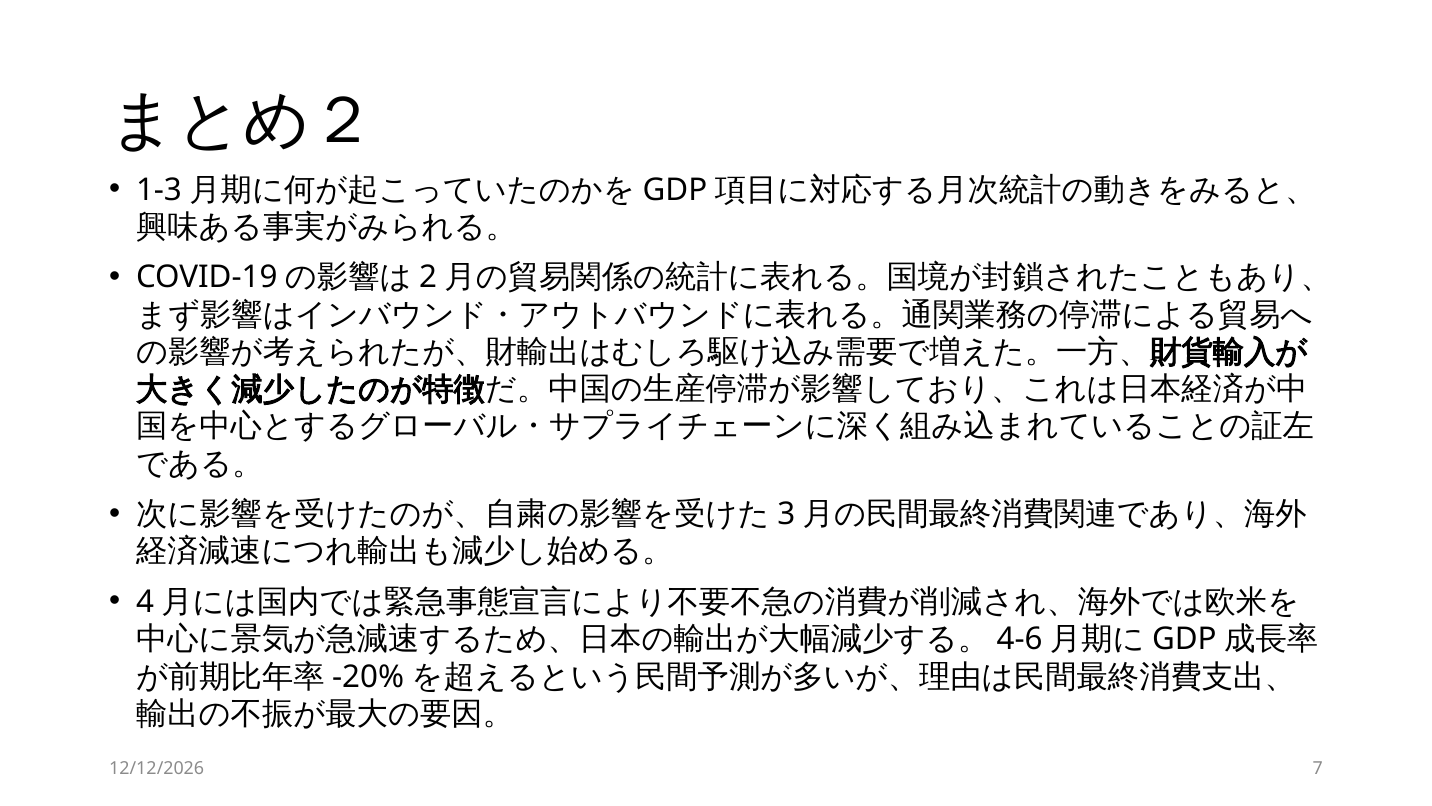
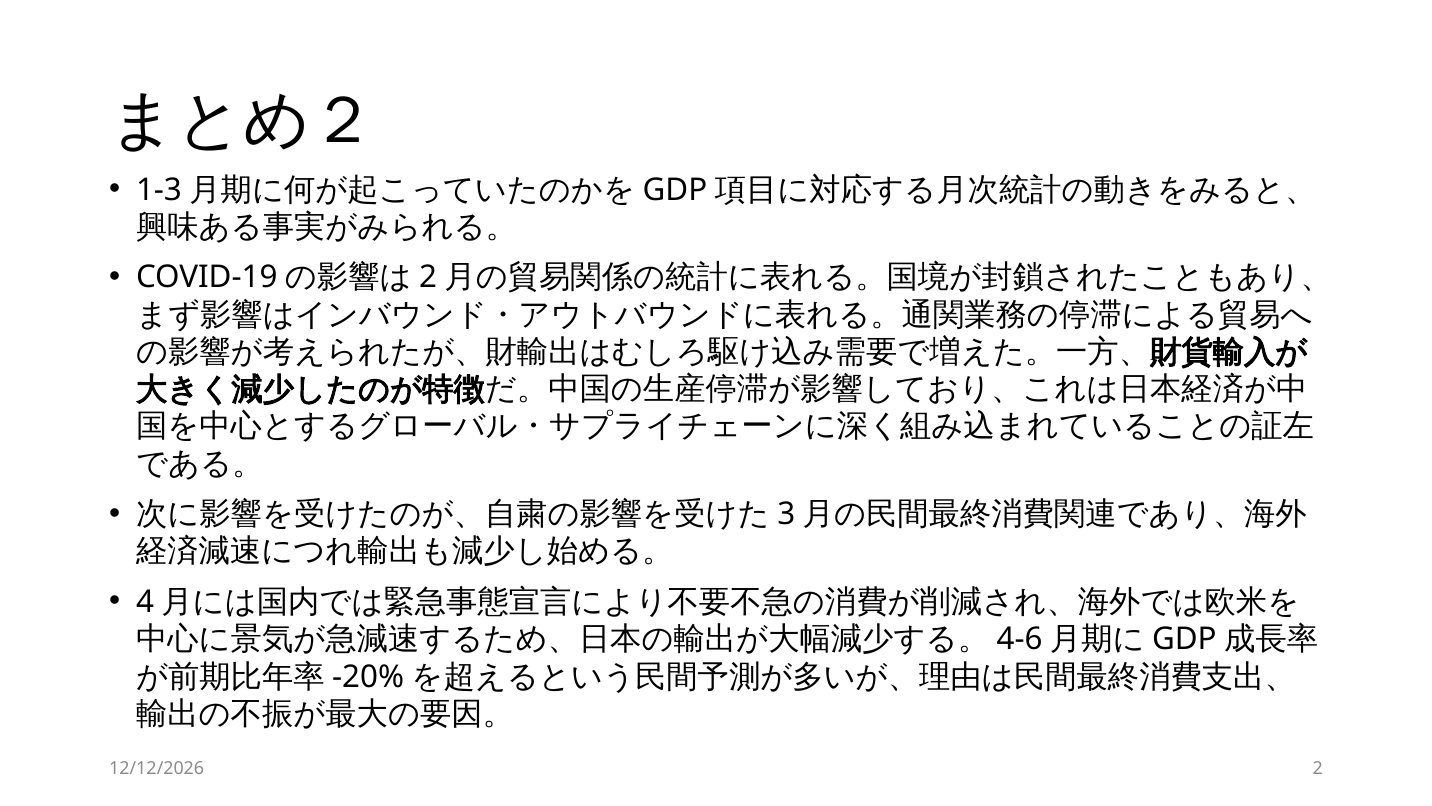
7: 7 -> 2 (1318, 768)
